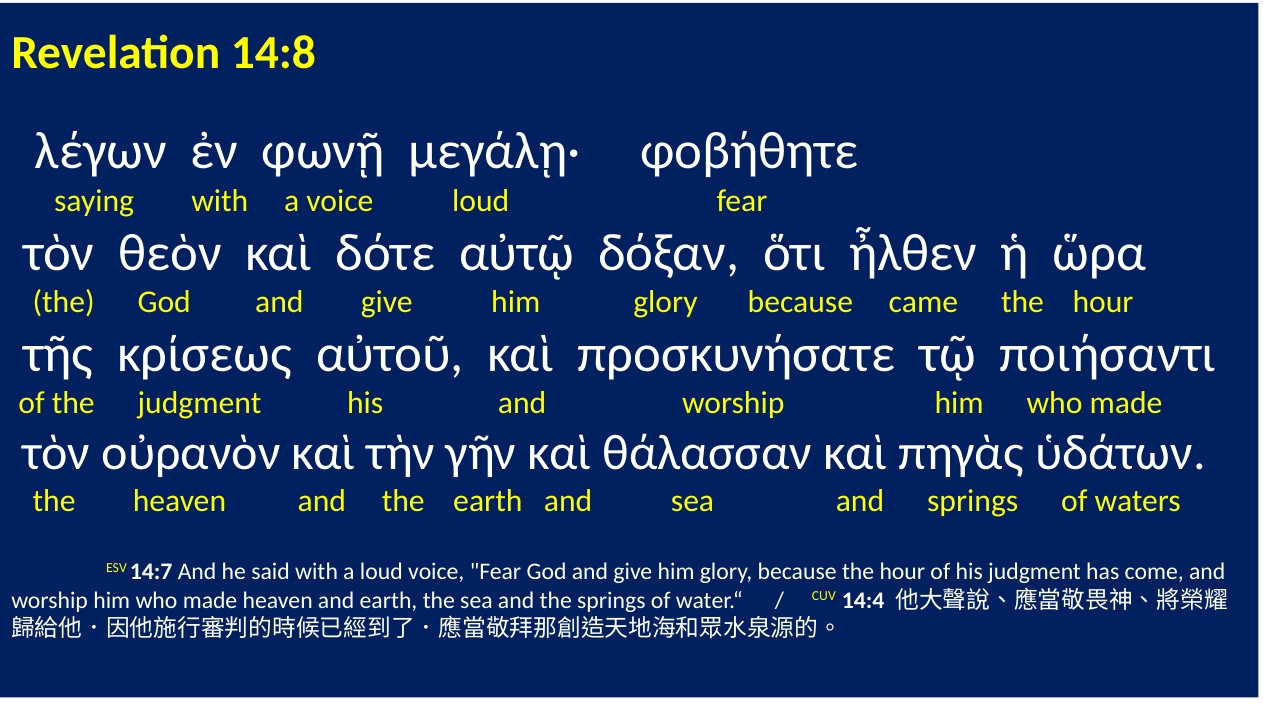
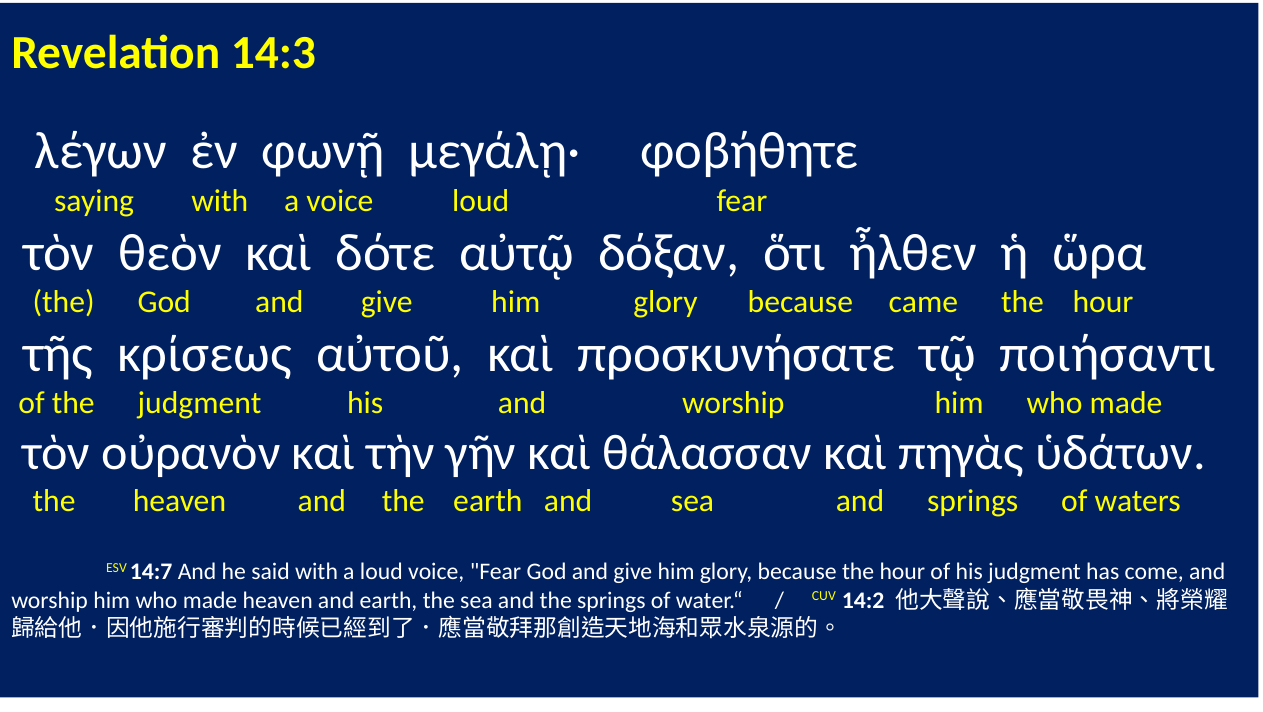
14:8: 14:8 -> 14:3 (273, 53)
14:4: 14:4 -> 14:2 (863, 600)
